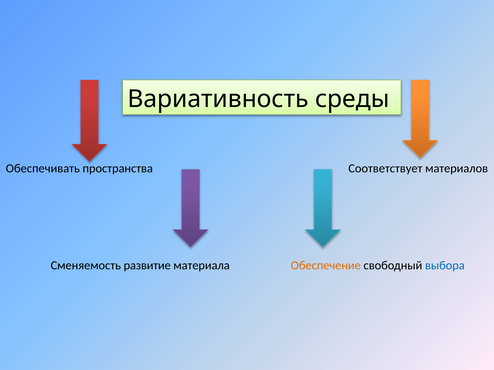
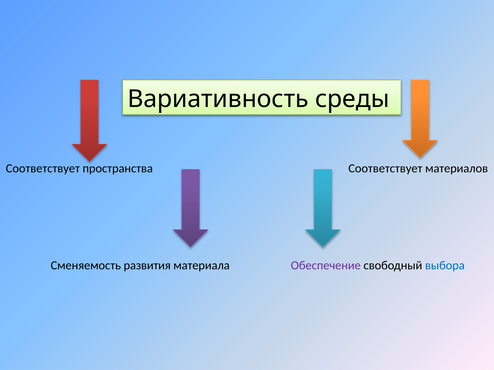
Обеспечивать: Обеспечивать -> Соответствует (43, 169)
развитие: развитие -> развития (147, 266)
Обеспечение colour: orange -> purple (326, 266)
